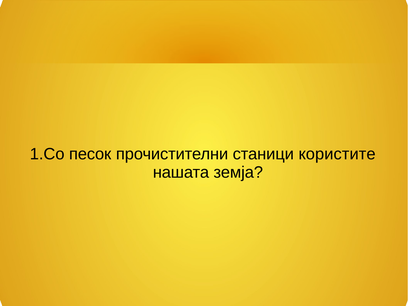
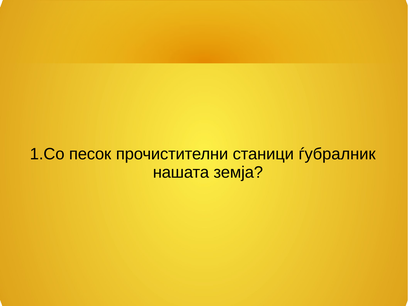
користите: користите -> ѓубралник (337, 154)
